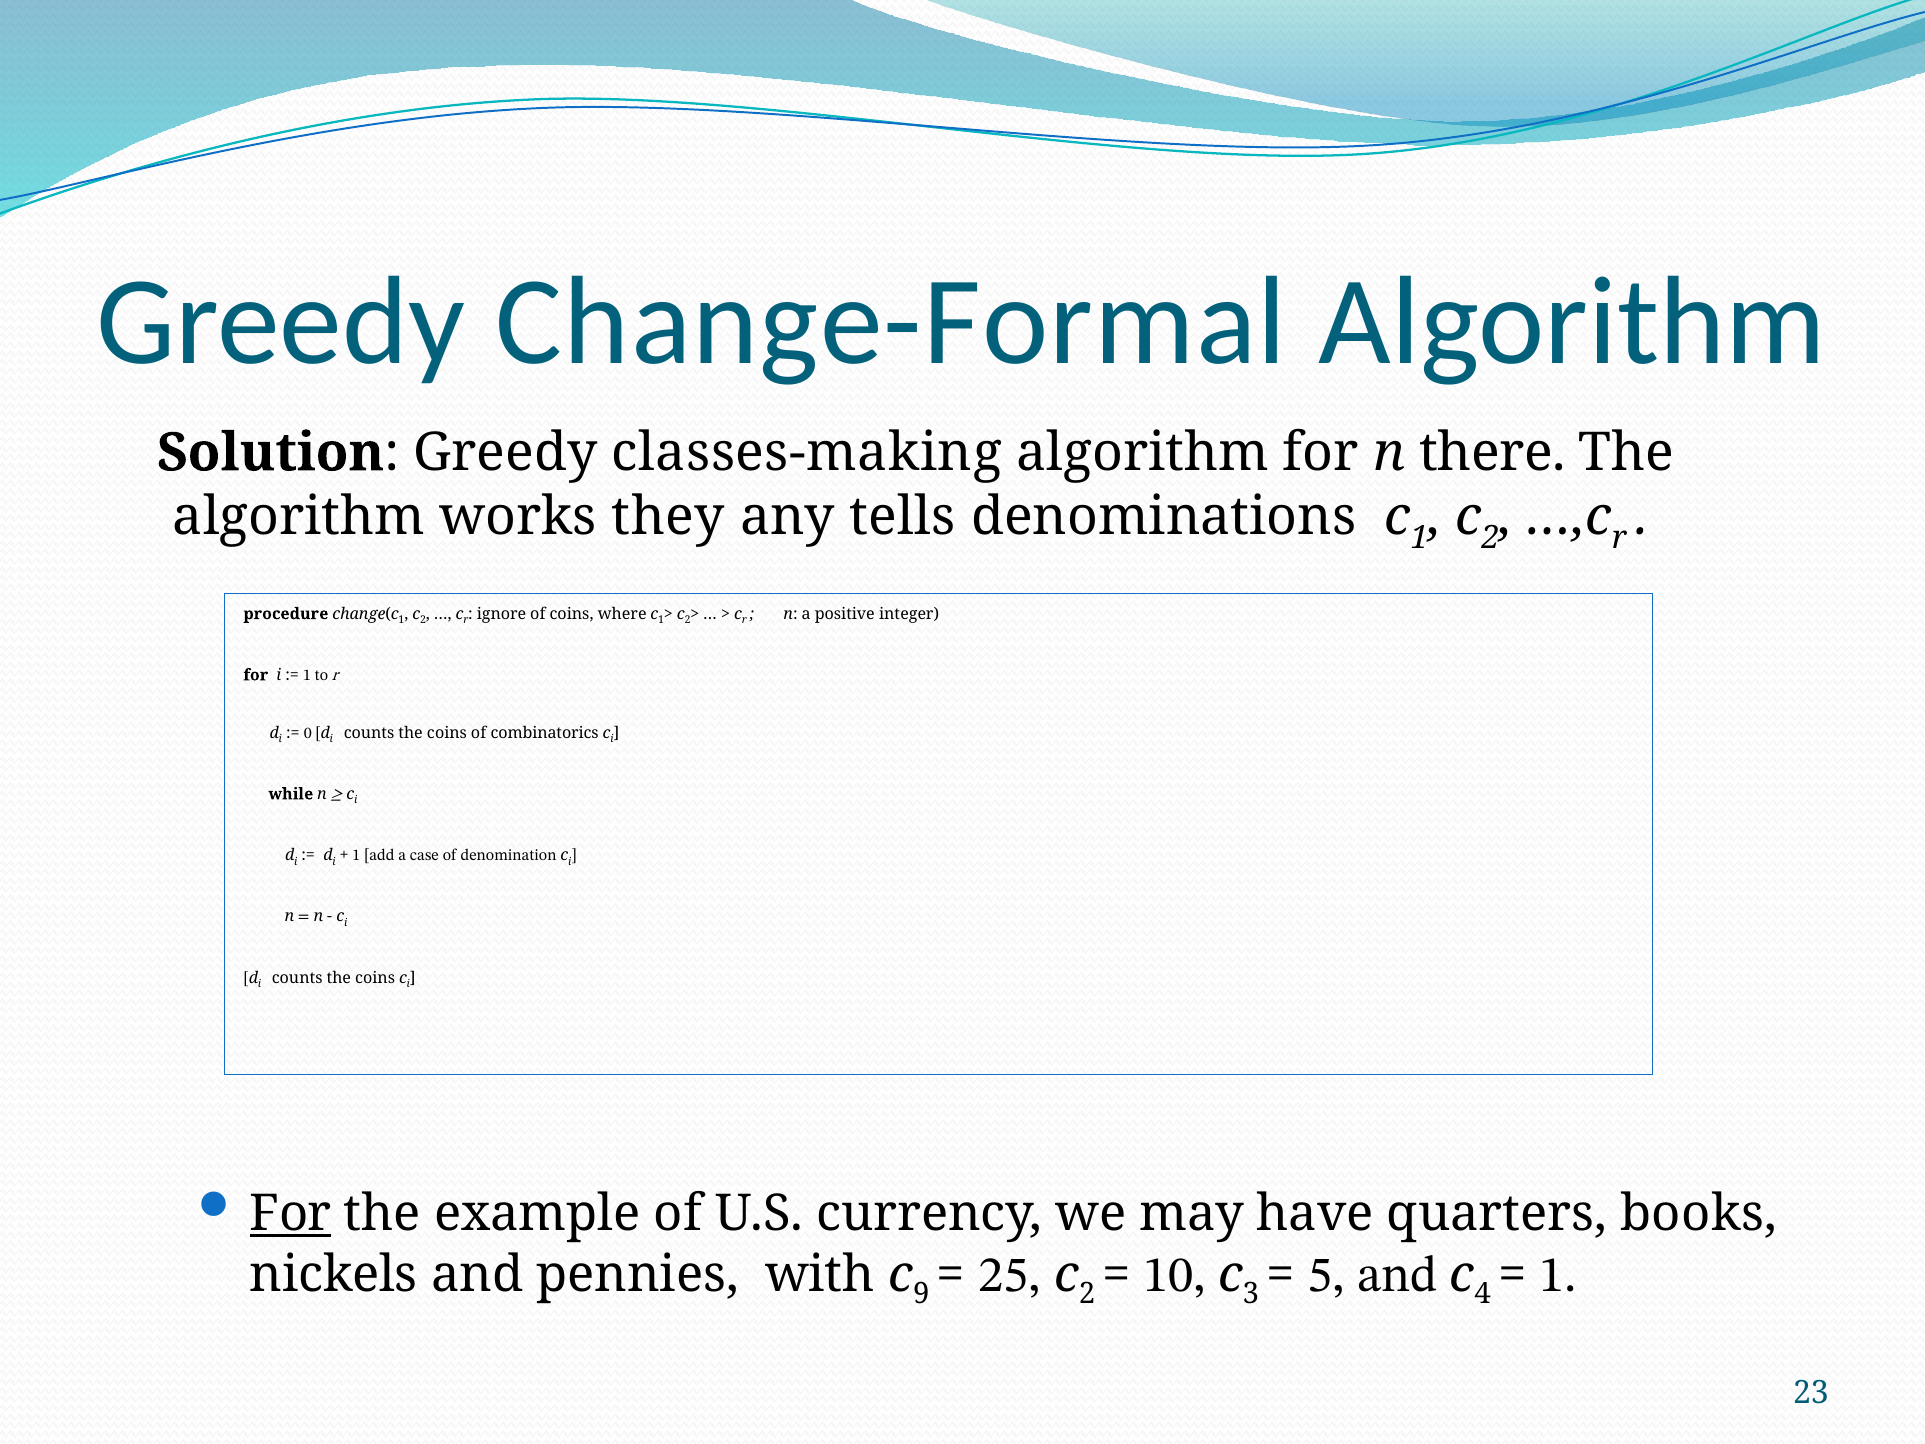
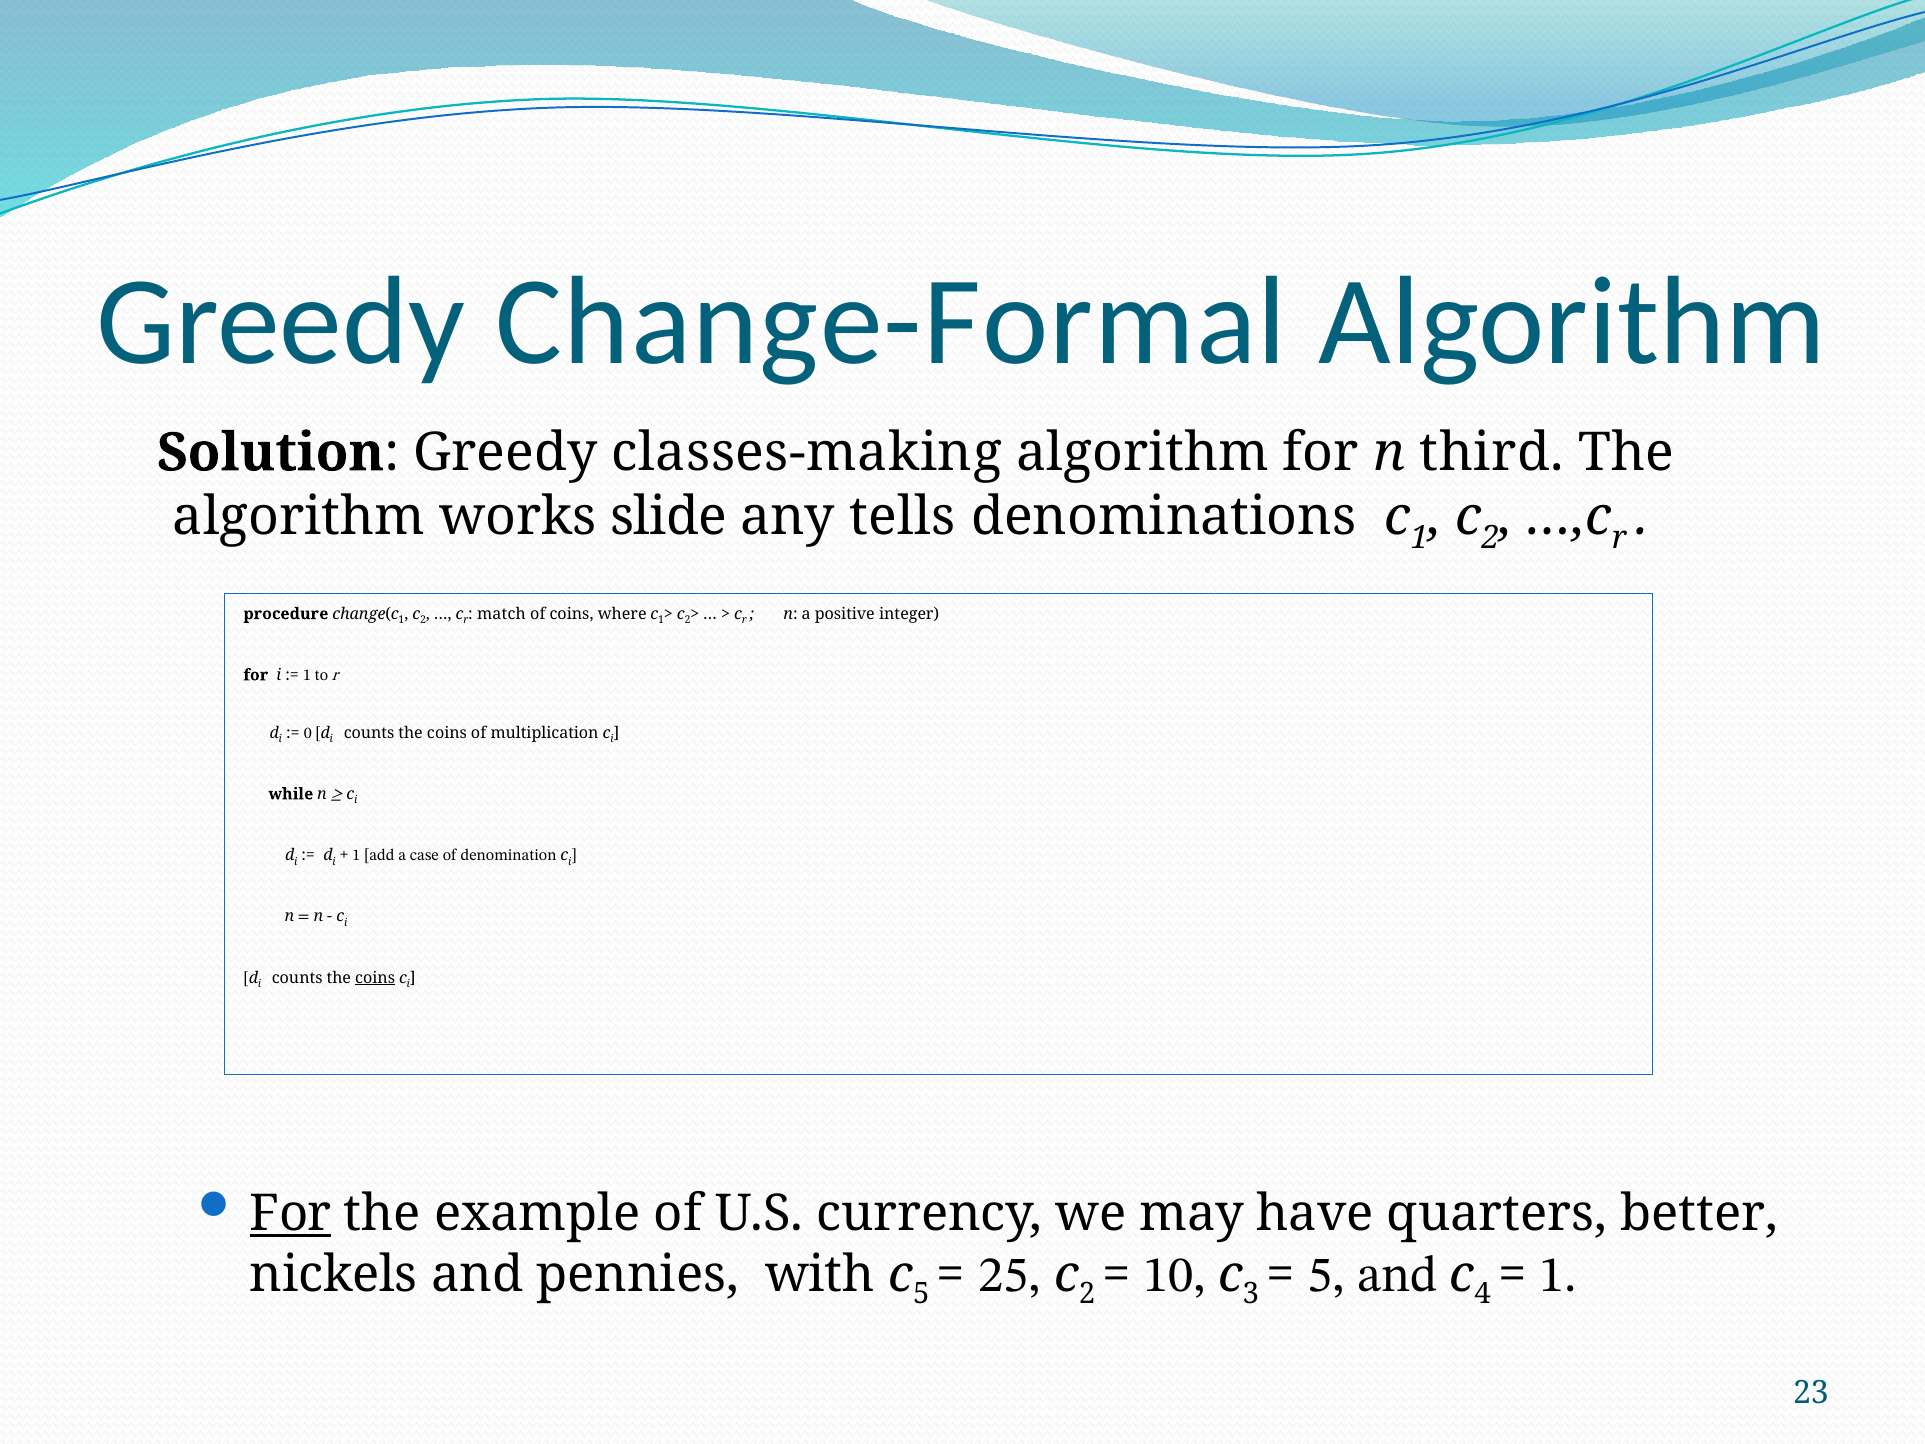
there: there -> third (1492, 453)
they: they -> slide (669, 517)
ignore: ignore -> match (501, 614)
combinatorics: combinatorics -> multiplication (545, 733)
coins underline: none -> present (375, 978)
books: books -> better (1699, 1213)
9: 9 -> 5 (921, 1294)
